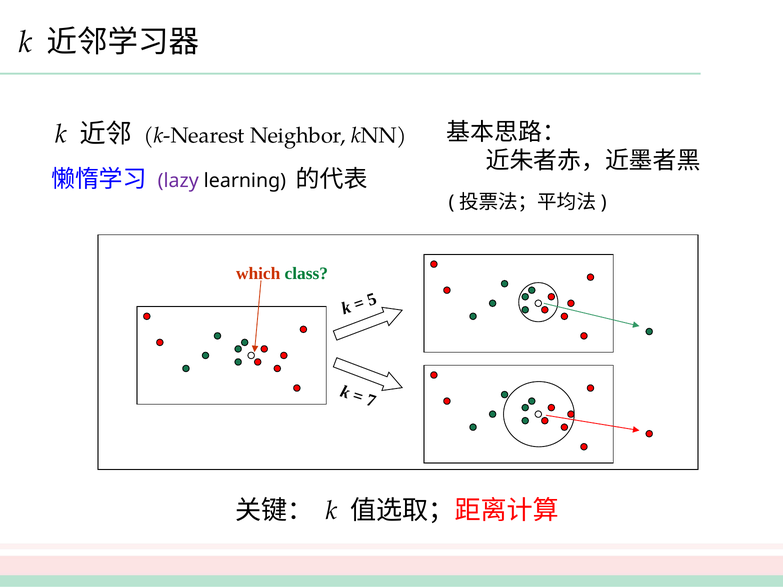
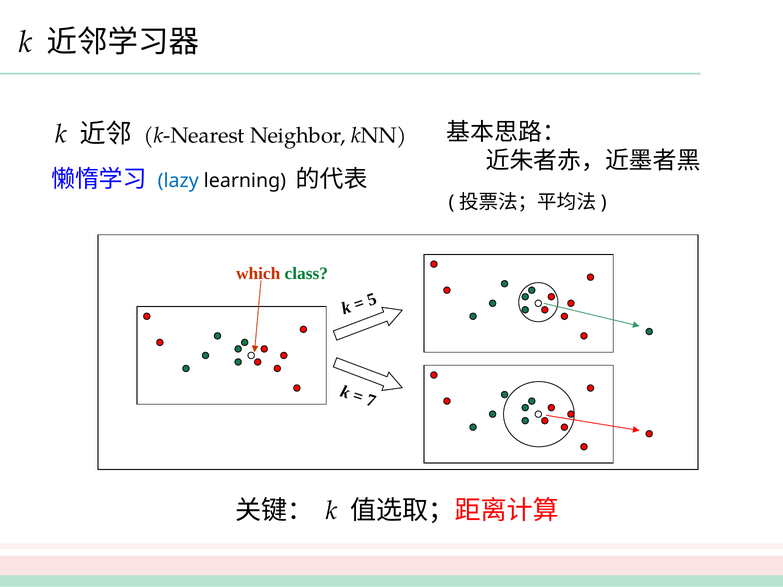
lazy colour: purple -> blue (178, 181)
